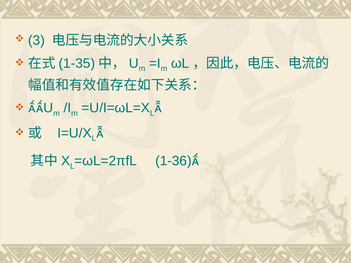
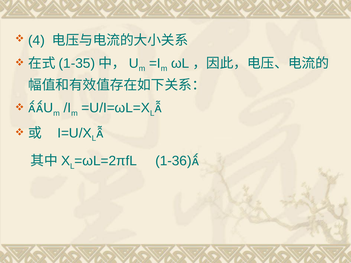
3: 3 -> 4 (37, 40)
